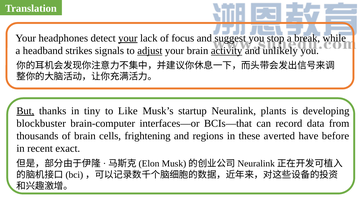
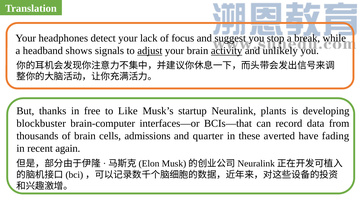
your underline: present -> none (128, 38)
strikes: strikes -> shows (79, 51)
But underline: present -> none (25, 111)
tiny: tiny -> free (92, 111)
frightening: frightening -> admissions (148, 136)
regions: regions -> quarter (208, 136)
before: before -> fading (336, 136)
exact: exact -> again (68, 149)
